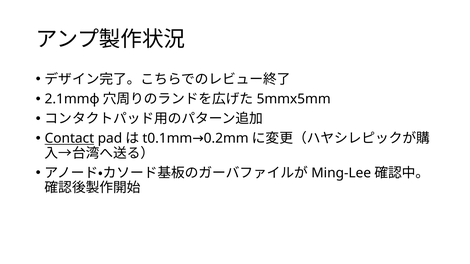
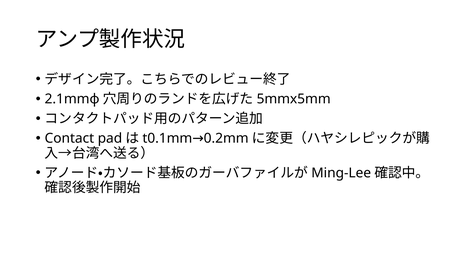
Contact underline: present -> none (69, 139)
